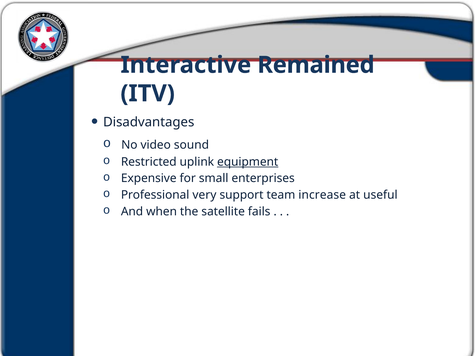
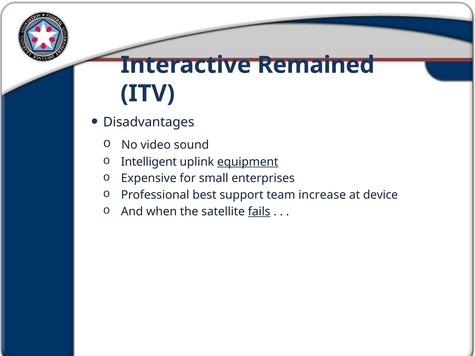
Restricted: Restricted -> Intelligent (149, 162)
very: very -> best (204, 195)
useful: useful -> device (381, 195)
fails underline: none -> present (259, 212)
